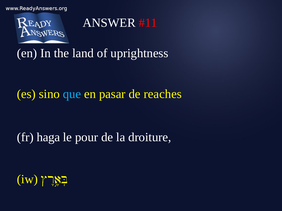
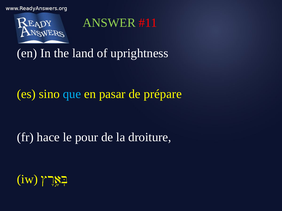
ANSWER colour: white -> light green (109, 23)
reaches: reaches -> prépare (163, 94)
haga: haga -> hace (48, 138)
